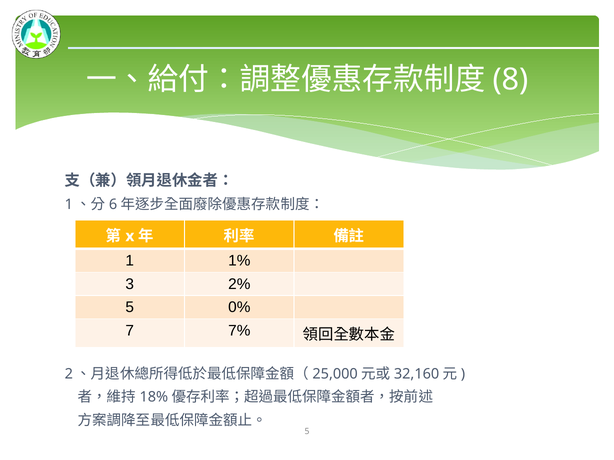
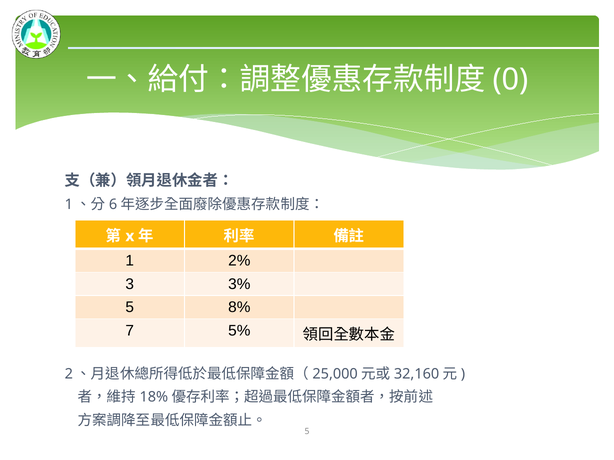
8: 8 -> 0 (511, 80)
1%: 1% -> 2% (239, 261)
2%: 2% -> 3% (239, 284)
0%: 0% -> 8% (239, 308)
7%: 7% -> 5% (239, 331)
